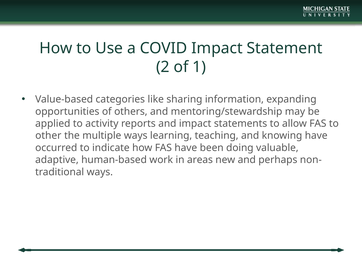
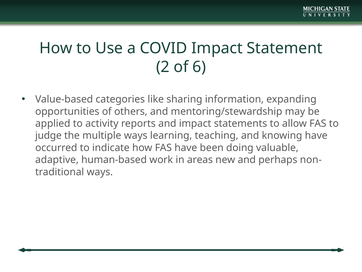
1: 1 -> 6 (199, 67)
other: other -> judge (48, 135)
